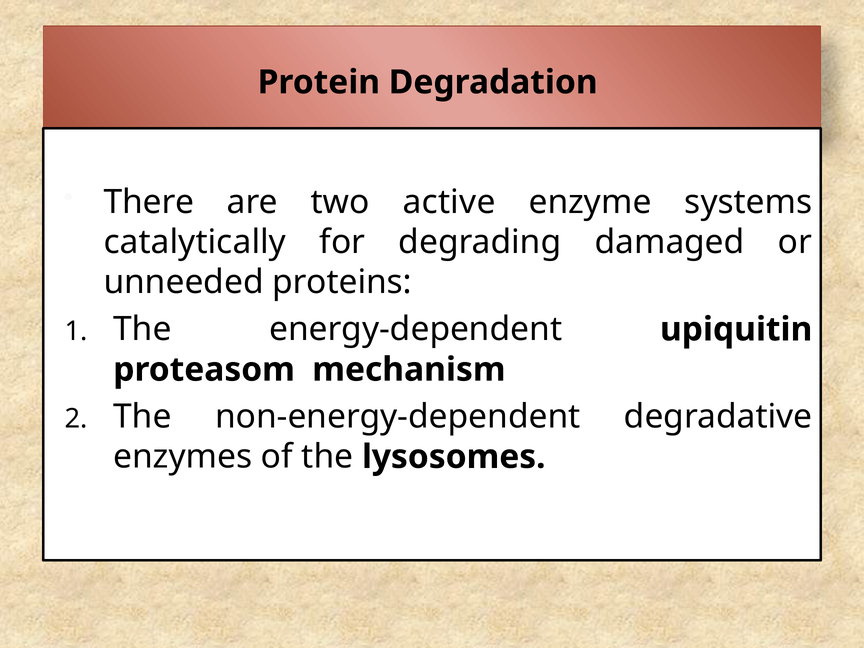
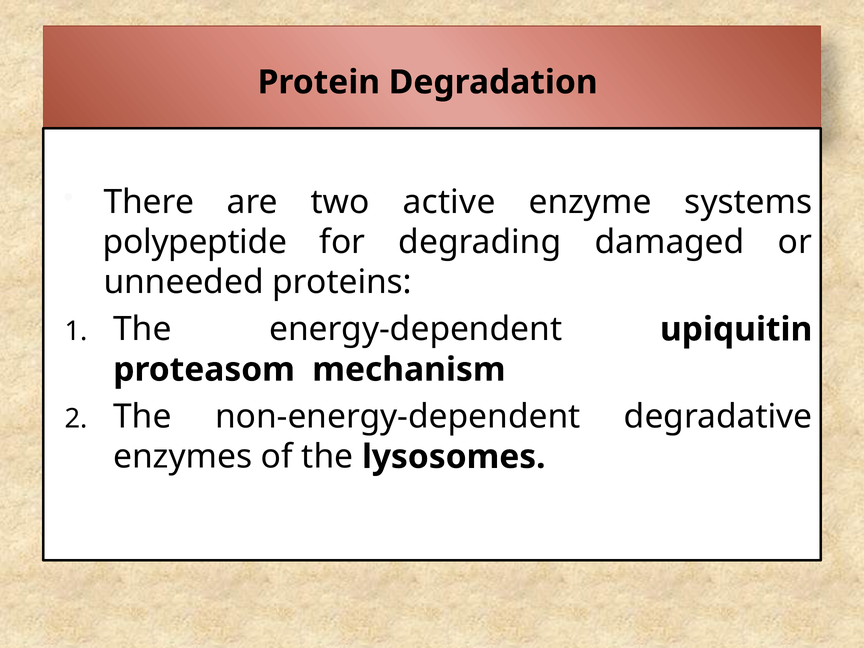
catalytically: catalytically -> polypeptide (195, 242)
